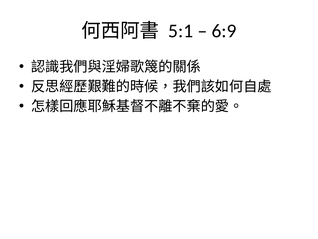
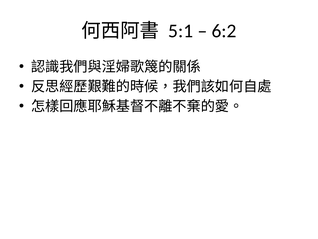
6:9: 6:9 -> 6:2 (224, 31)
